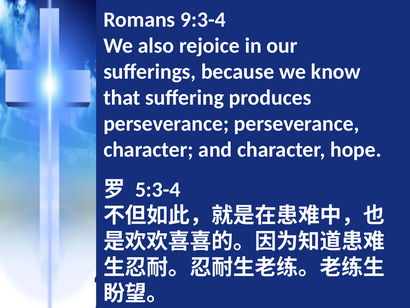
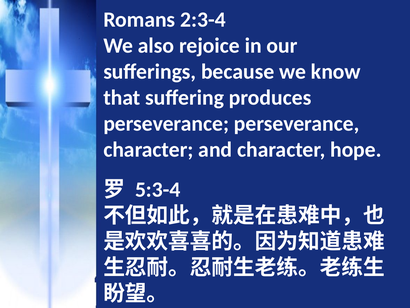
9:3-4: 9:3-4 -> 2:3-4 (203, 20)
